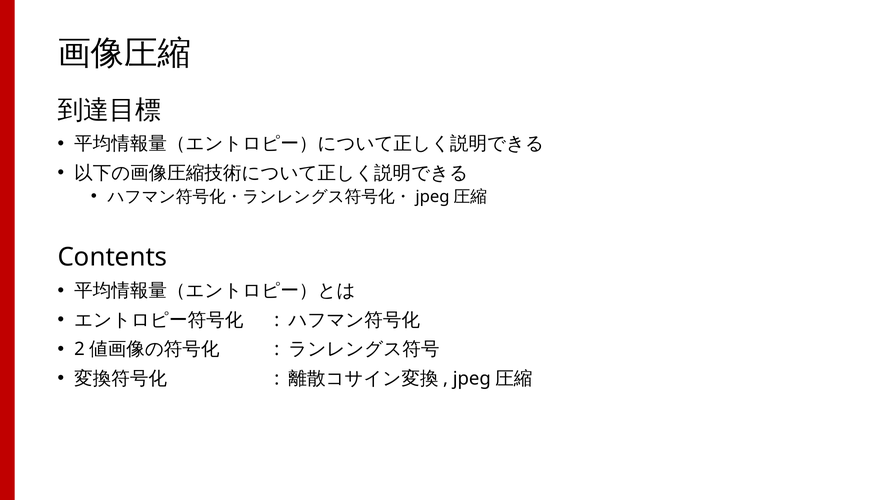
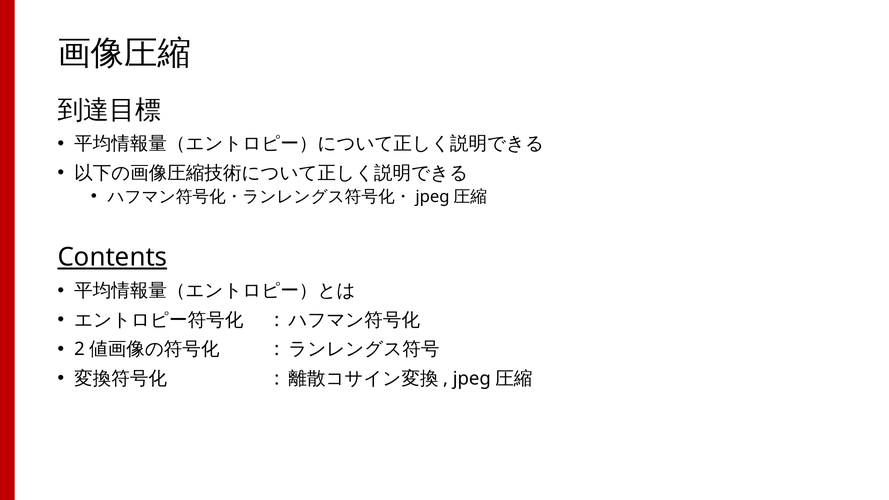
Contents underline: none -> present (112, 257)
